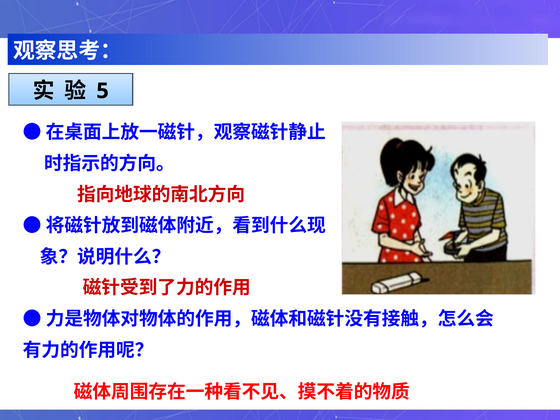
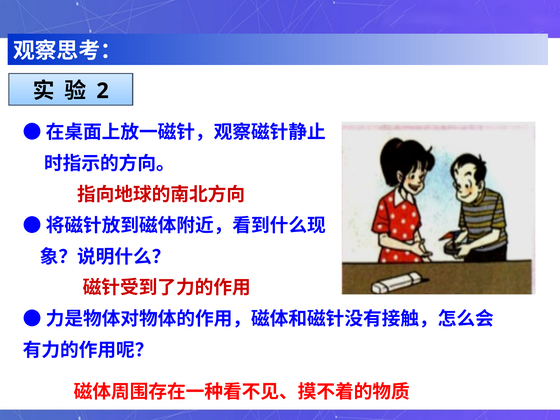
5: 5 -> 2 (103, 91)
